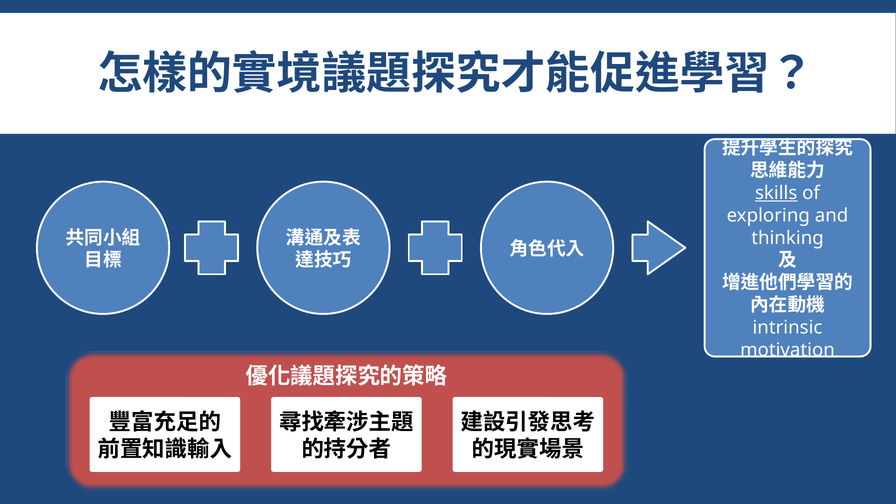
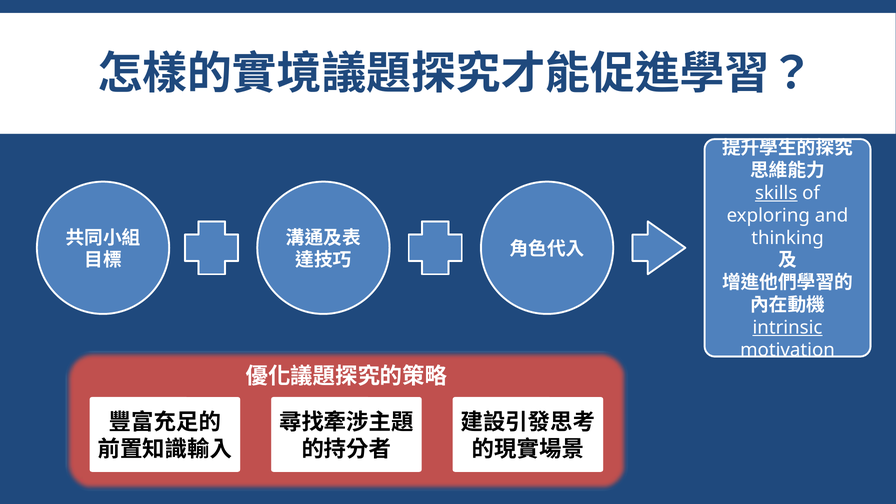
intrinsic underline: none -> present (787, 328)
